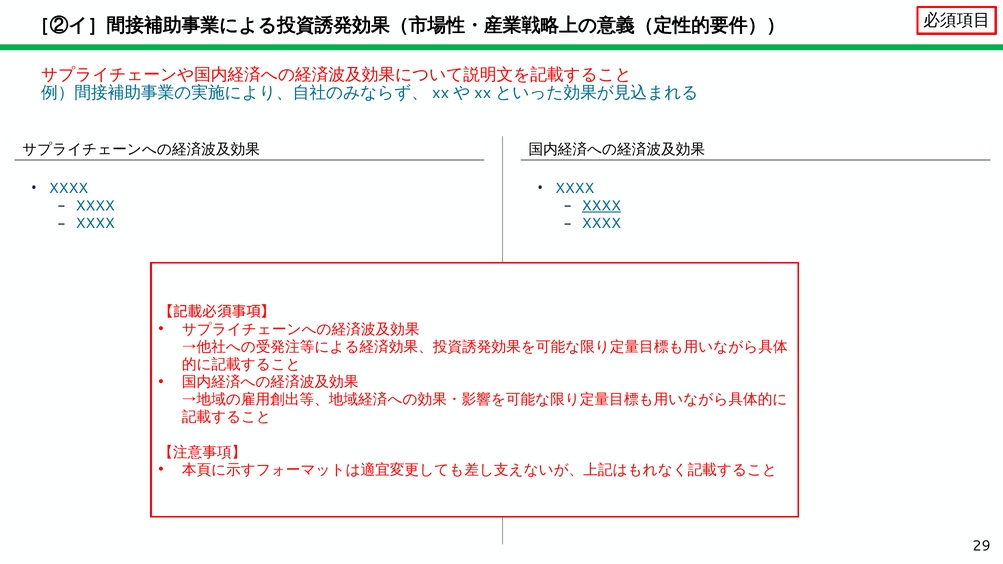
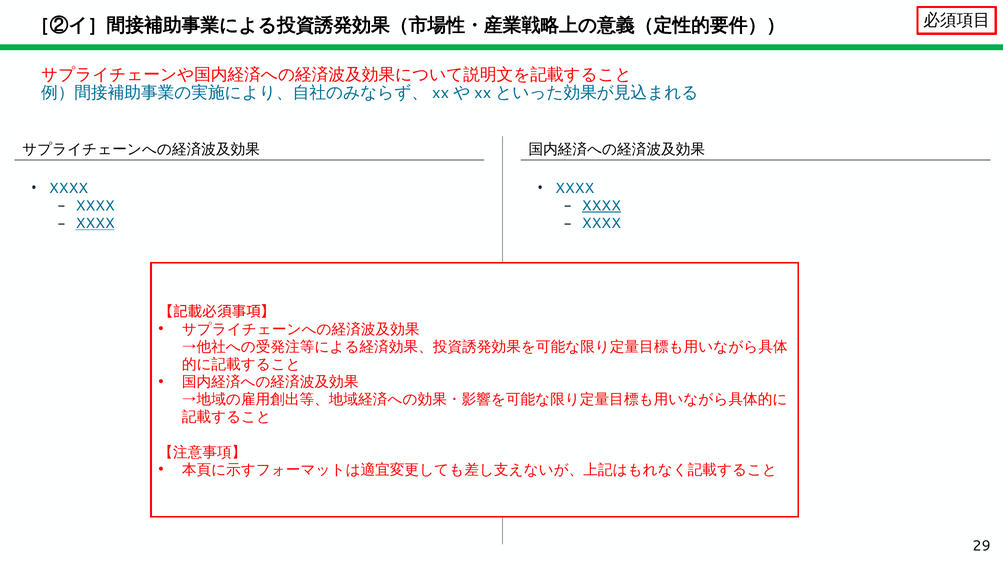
XXXX underline: none -> present (95, 223)
